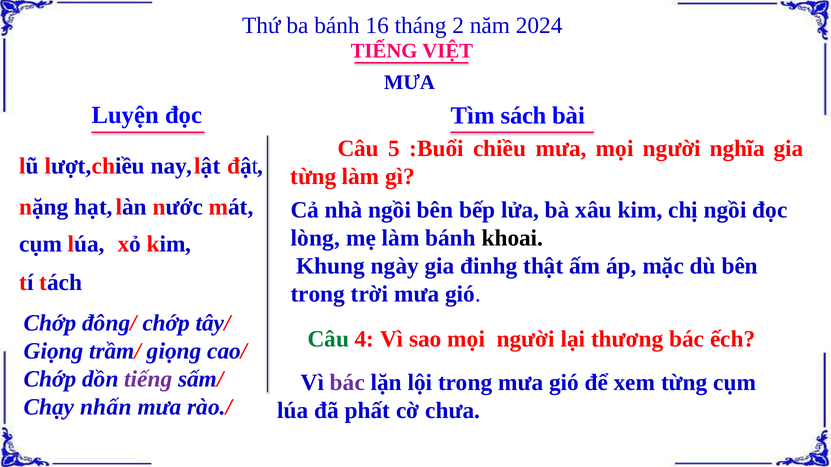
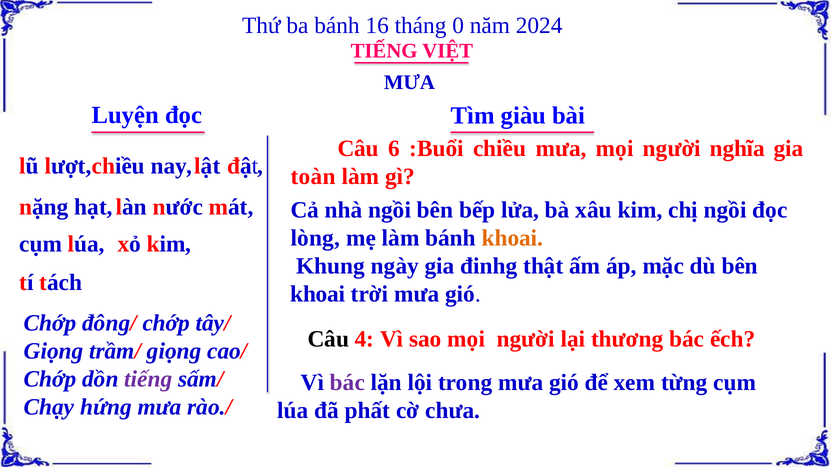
2: 2 -> 0 (458, 26)
sách: sách -> giàu (524, 116)
5: 5 -> 6 (394, 149)
từng: từng -> toàn (313, 177)
khoai colour: black -> orange (512, 238)
trong: trong -> khoai (318, 294)
Câu colour: green -> black (328, 339)
nhấn: nhấn -> hứng (106, 407)
